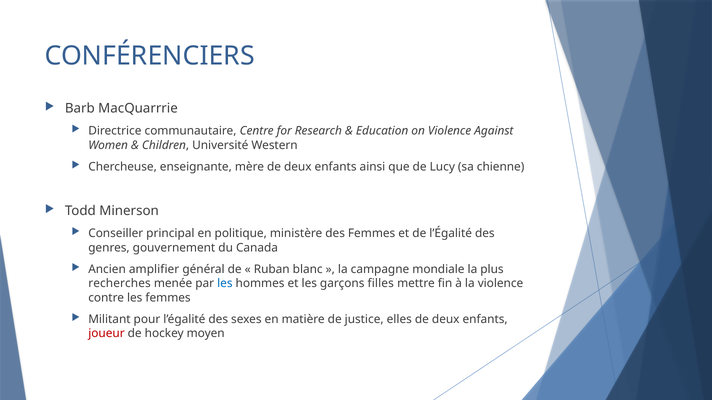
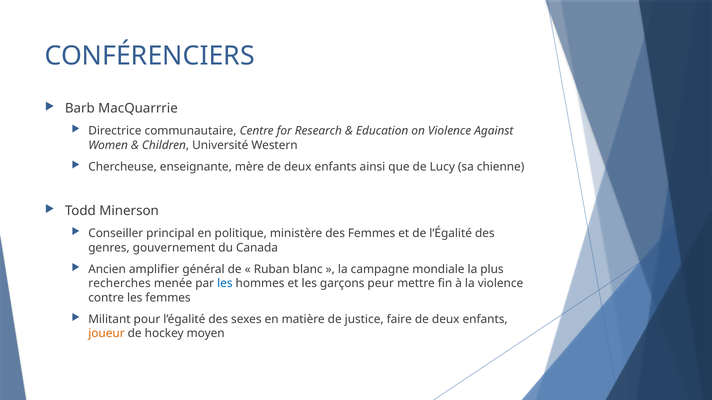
filles: filles -> peur (381, 284)
elles: elles -> faire (399, 320)
joueur colour: red -> orange (106, 334)
